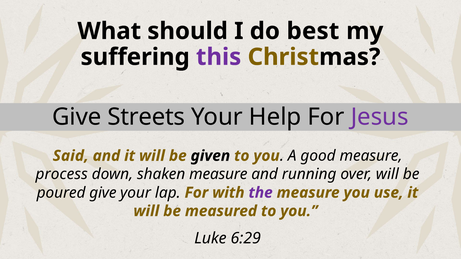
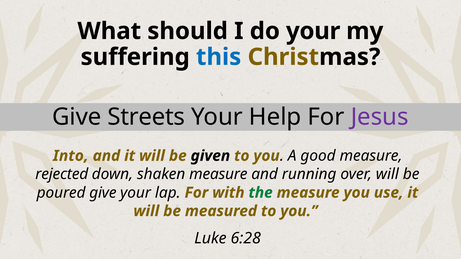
do best: best -> your (313, 31)
this colour: purple -> blue (219, 57)
Said: Said -> Into (71, 156)
process: process -> rejected (62, 174)
the colour: purple -> green (261, 193)
6:29: 6:29 -> 6:28 (246, 239)
